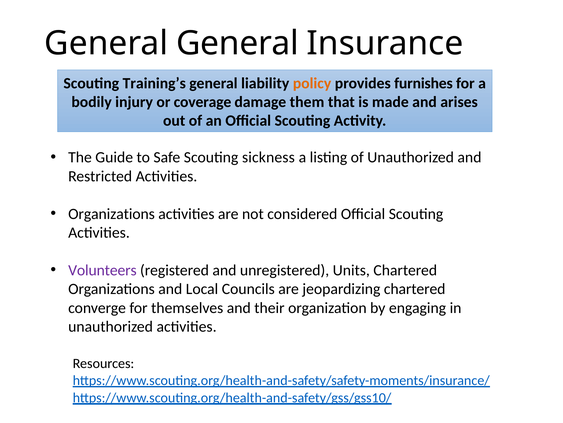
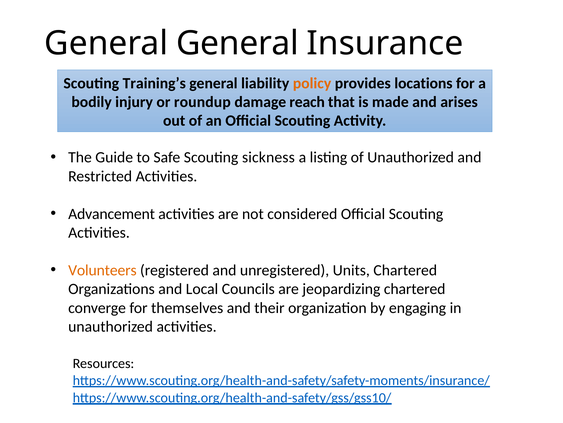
furnishes: furnishes -> locations (423, 83)
coverage: coverage -> roundup (202, 102)
them: them -> reach (307, 102)
Organizations: Organizations -> Advancement (112, 213)
Volunteers colour: purple -> orange (102, 270)
